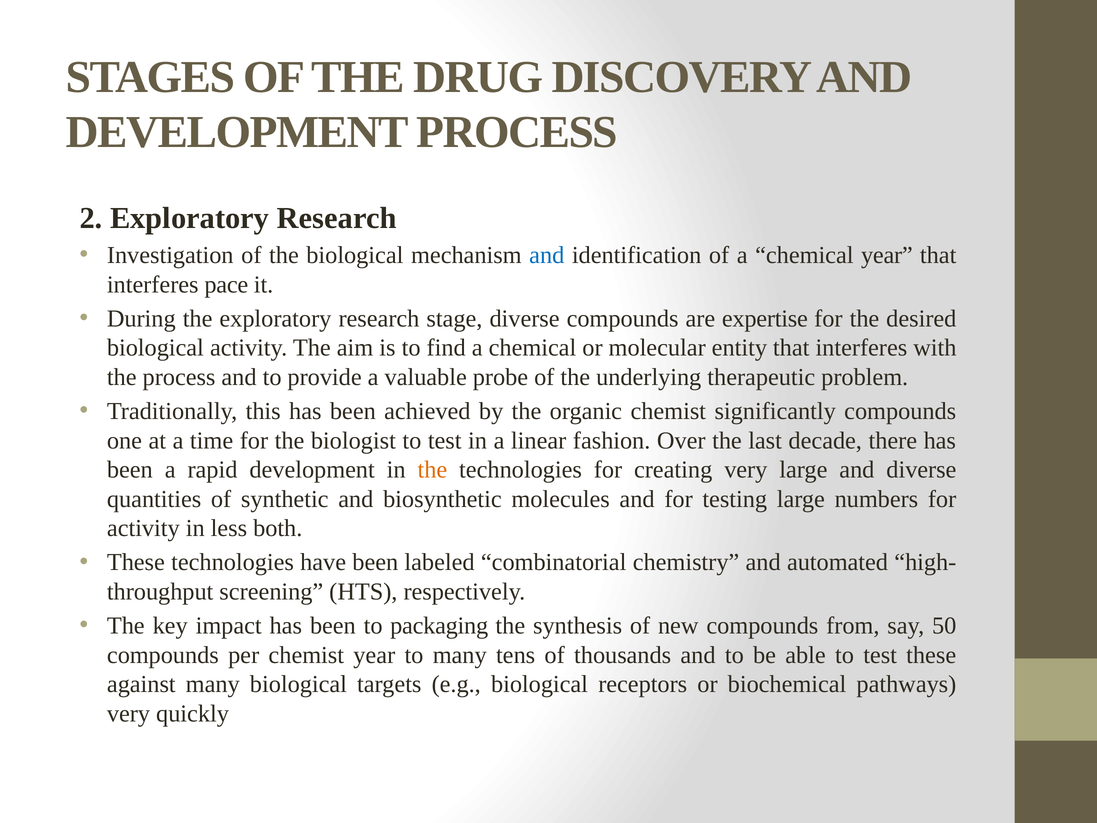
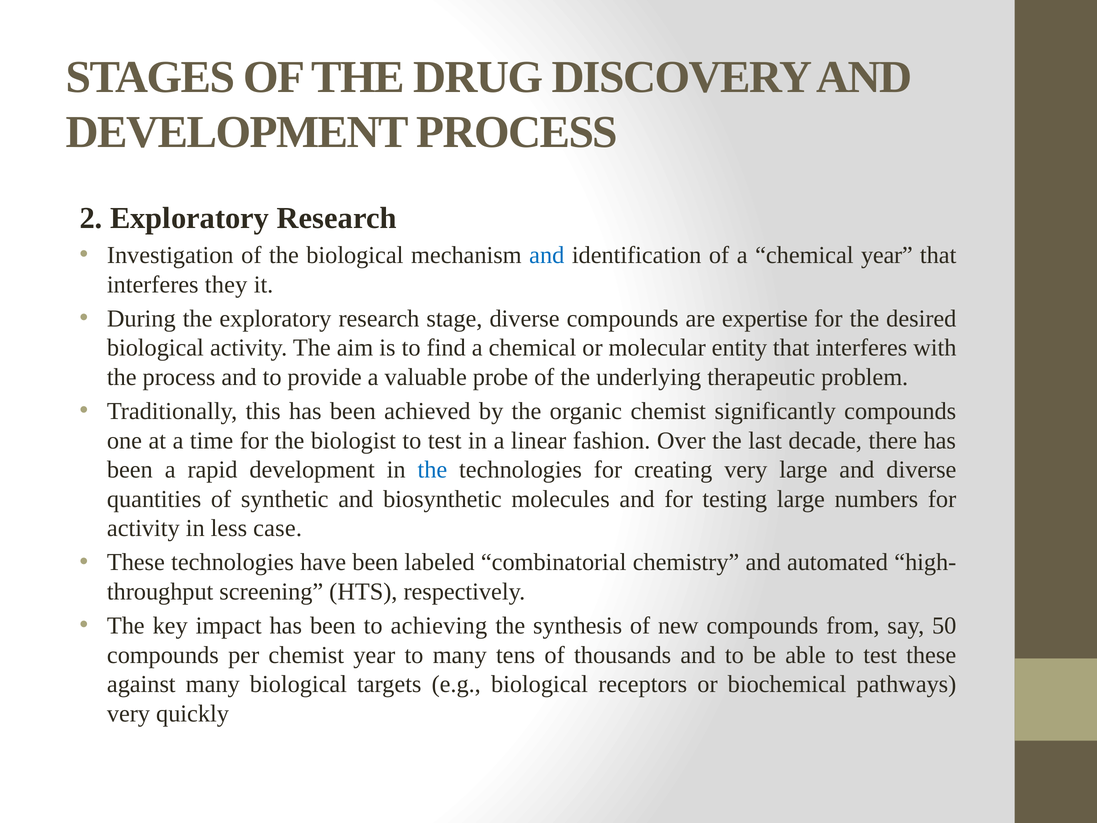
pace: pace -> they (226, 284)
the colour: orange -> blue (432, 470)
both: both -> case (278, 528)
packaging: packaging -> achieving (439, 626)
